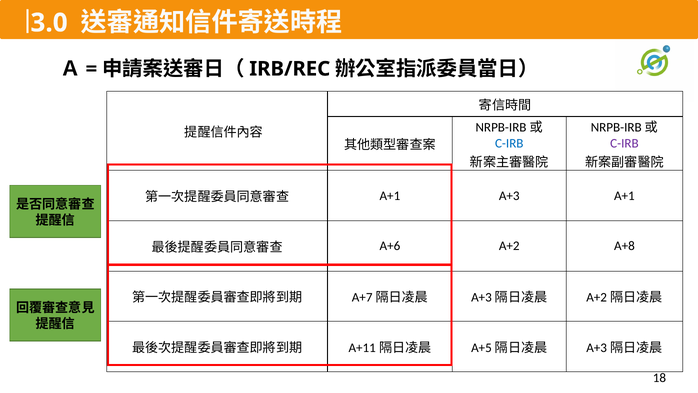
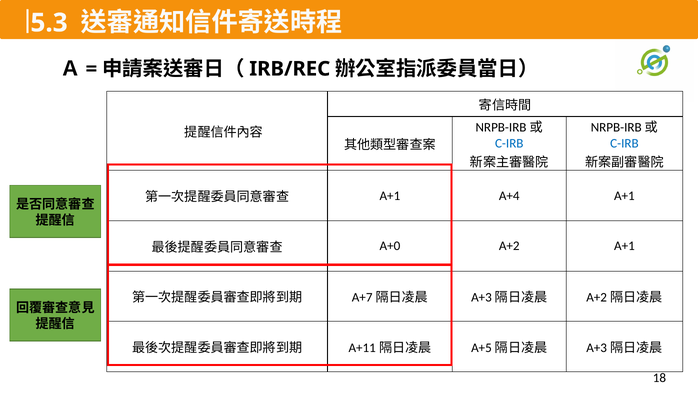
3.0: 3.0 -> 5.3 (49, 23)
C-IRB colour: purple -> blue (624, 143)
A+3: A+3 -> A+4 (509, 196)
A+6: A+6 -> A+0 (390, 246)
A+2 A+8: A+8 -> A+1 (624, 246)
